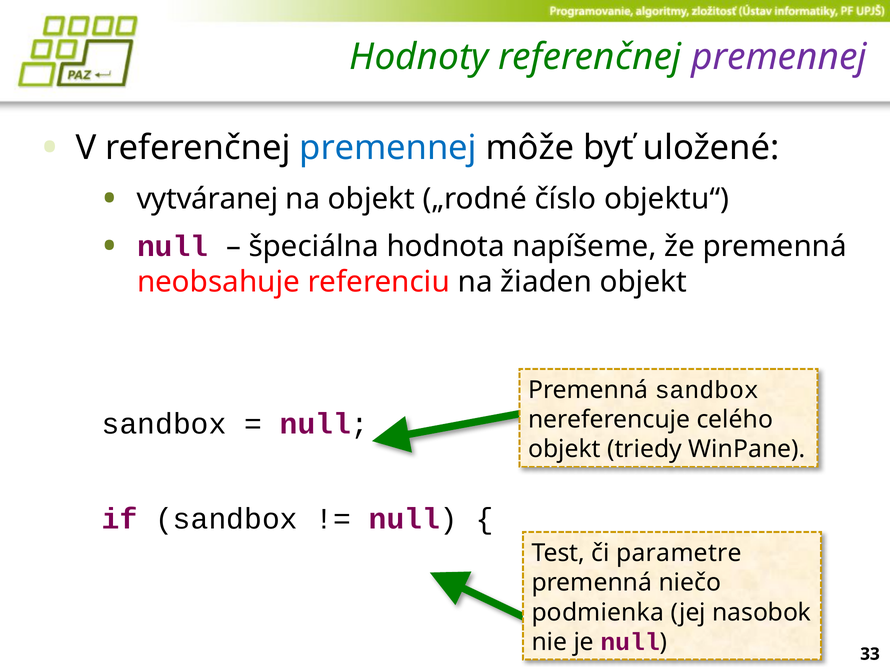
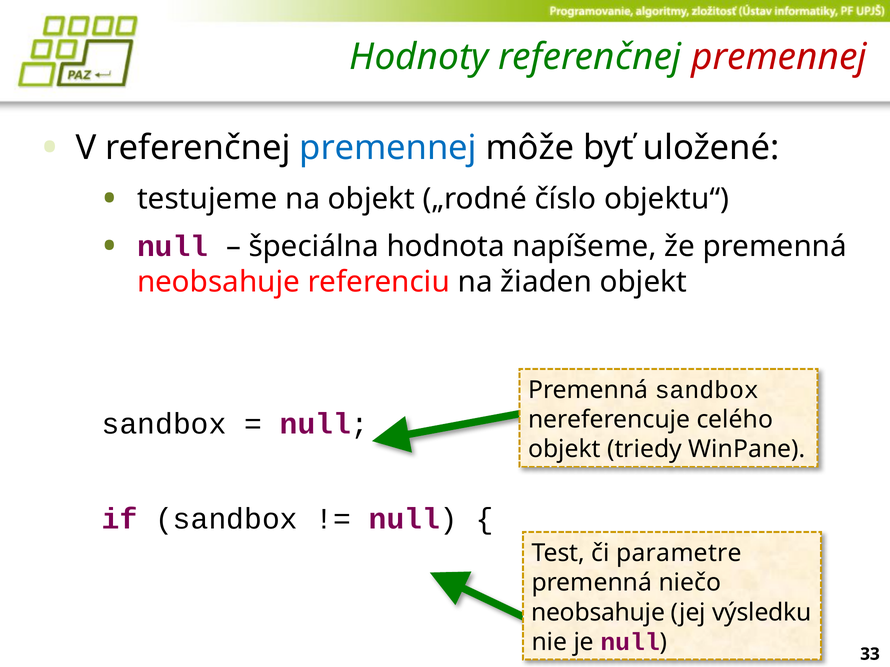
premennej colour: purple -> red (779, 57)
vytváranej: vytváranej -> testujeme (207, 199)
podmienka: podmienka -> neobsahuje (598, 613)
nasobok: nasobok -> výsledku (762, 613)
